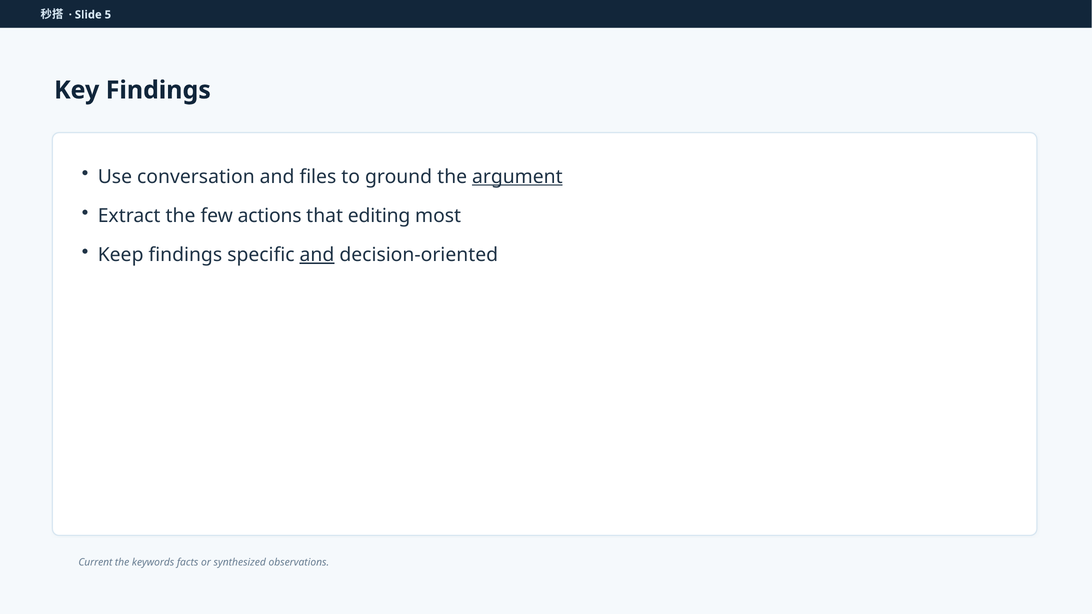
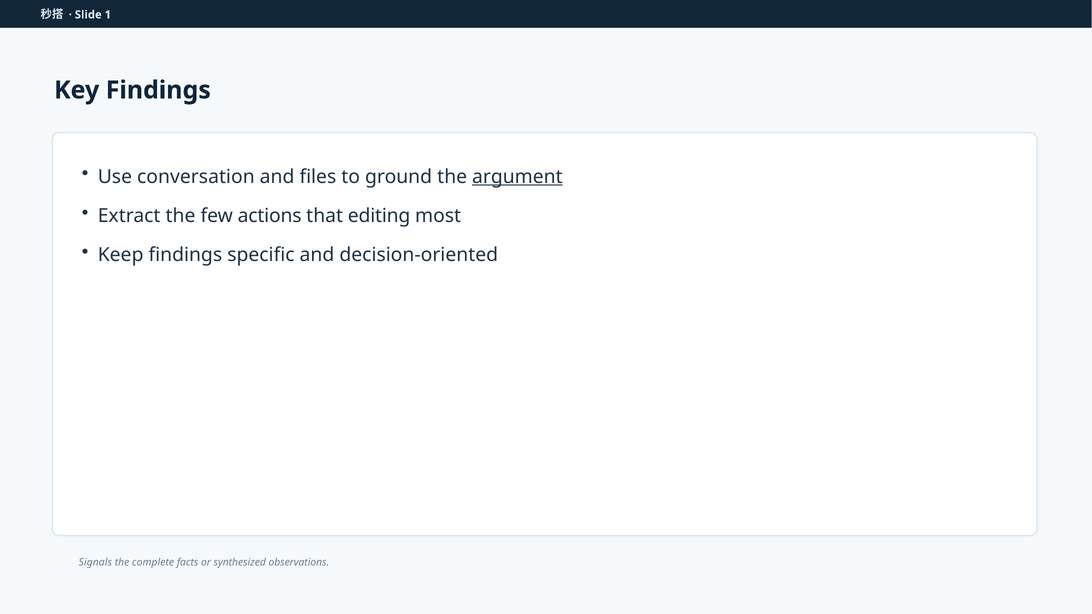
5: 5 -> 1 (108, 15)
and underline: present -> none (317, 255)
Current: Current -> Signals (95, 563)
keywords: keywords -> complete (153, 563)
